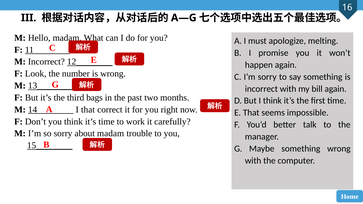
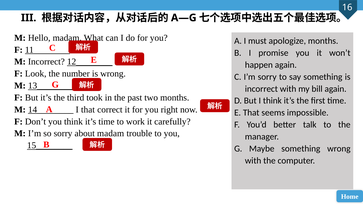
apologize melting: melting -> months (323, 41)
bags: bags -> took (94, 98)
